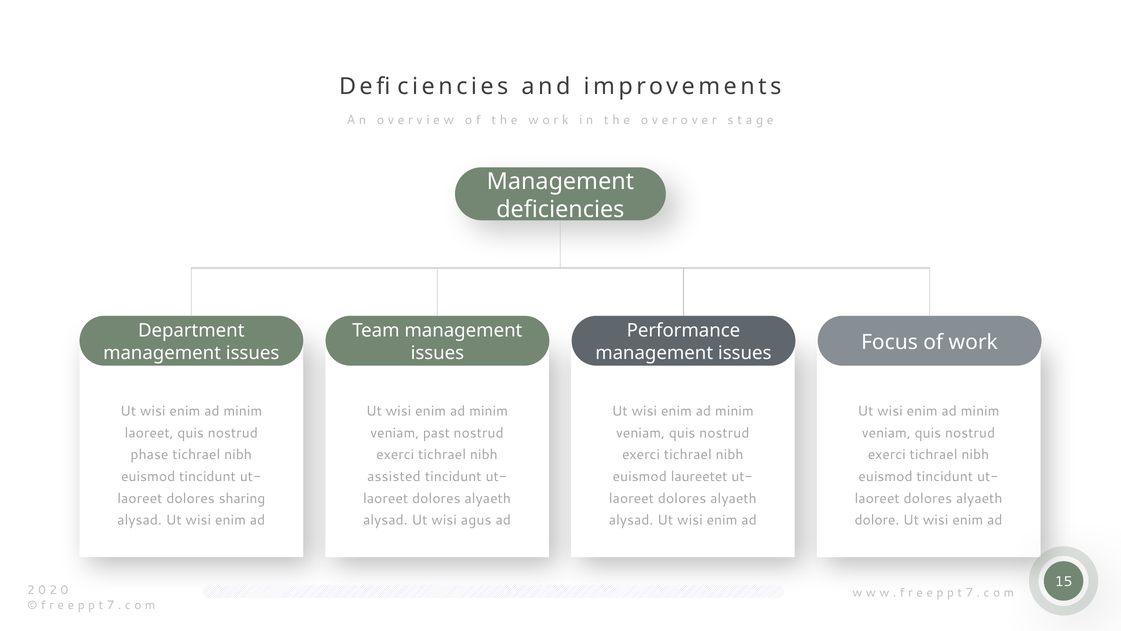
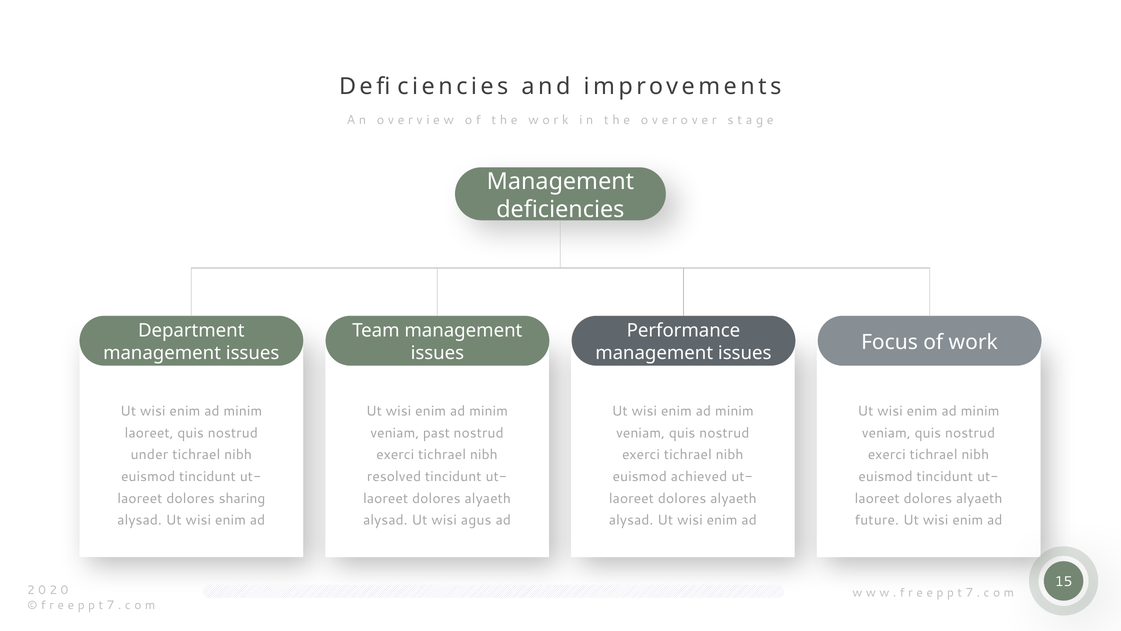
phase: phase -> under (149, 454)
assisted: assisted -> resolved (394, 476)
laureetet: laureetet -> achieved (699, 476)
dolore: dolore -> future (877, 520)
